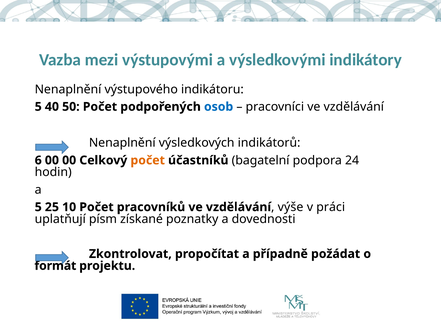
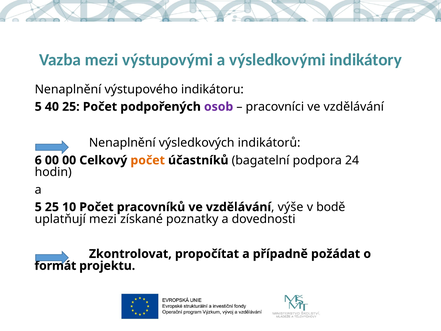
40 50: 50 -> 25 (71, 107)
osob colour: blue -> purple (219, 107)
práci: práci -> bodě (331, 207)
uplatňují písm: písm -> mezi (103, 219)
